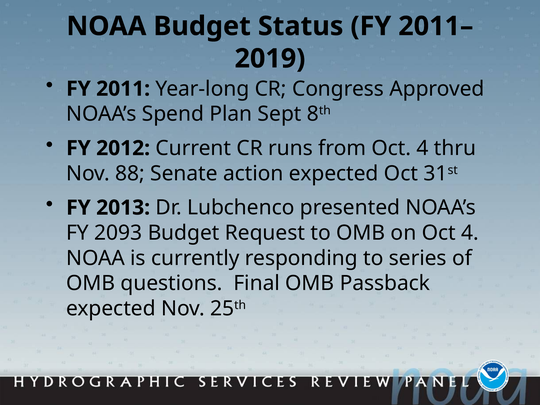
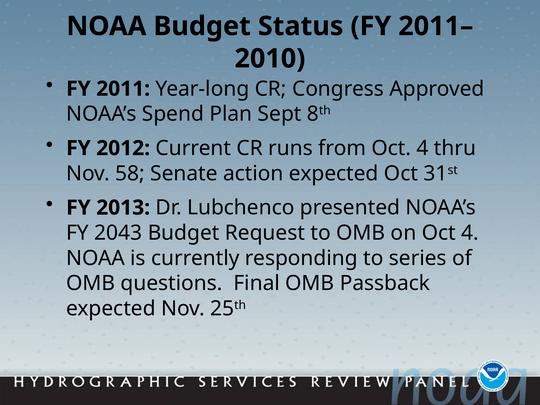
2019: 2019 -> 2010 (270, 59)
88: 88 -> 58 (130, 173)
2093: 2093 -> 2043 (118, 233)
